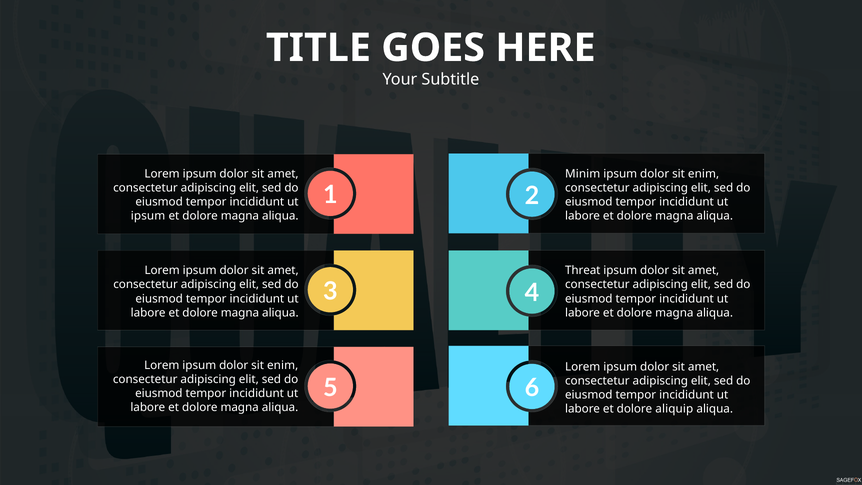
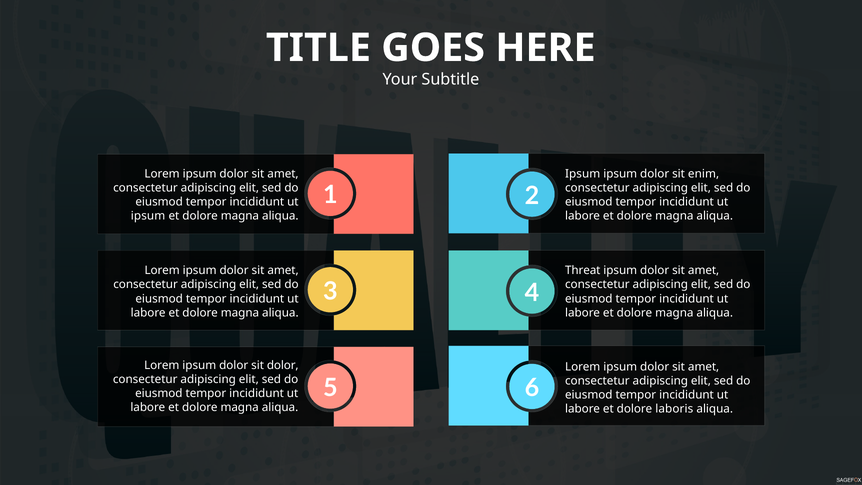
Minim: Minim -> Ipsum (583, 174)
enim: enim -> dolor (283, 365)
aliquip: aliquip -> laboris (674, 409)
